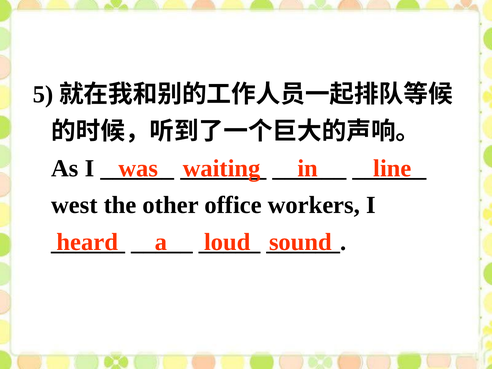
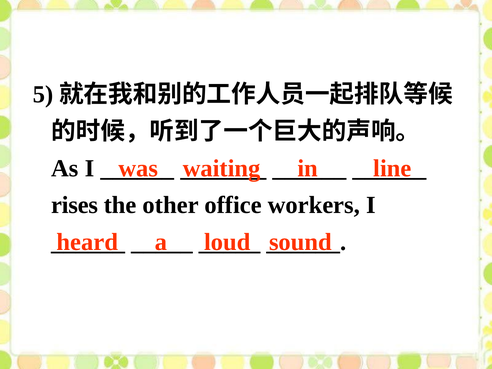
west: west -> rises (75, 205)
